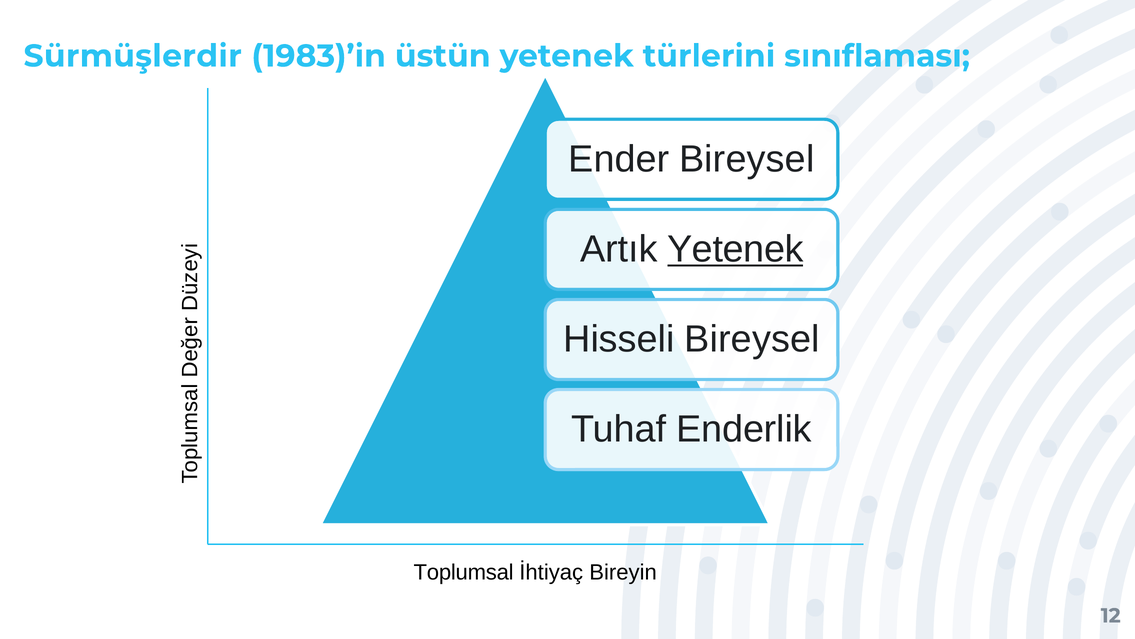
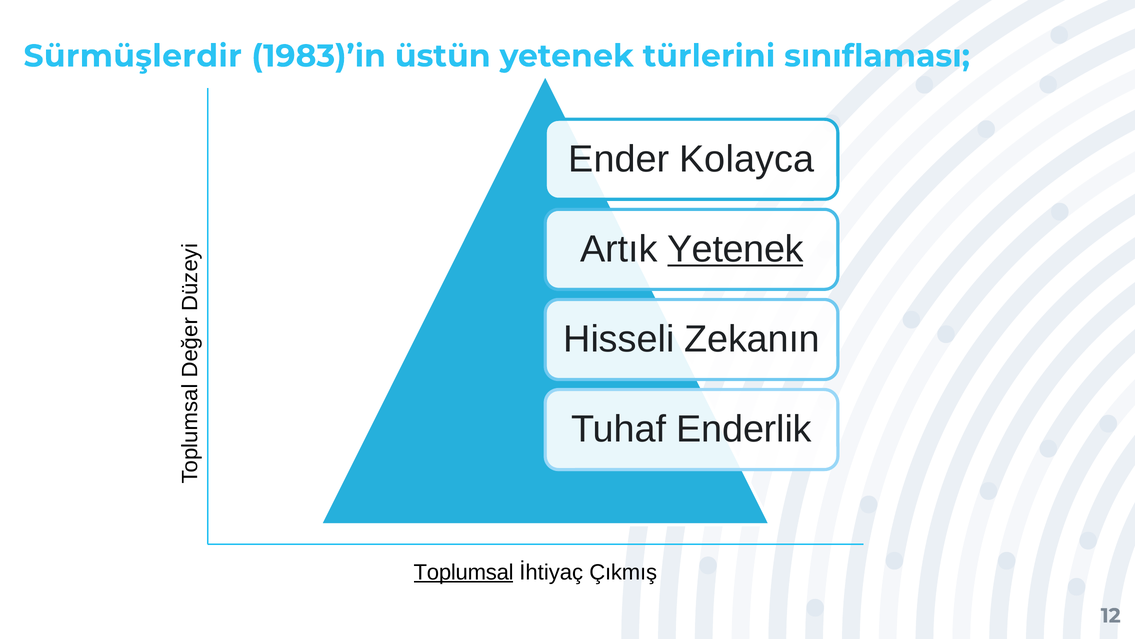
Bireysel: Bireysel -> Kolayca (747, 159)
Bireysel: Bireysel -> Zekanın (752, 339)
Toplumsal underline: none -> present (464, 572)
Bireyin: Bireyin -> Çıkmış (623, 572)
